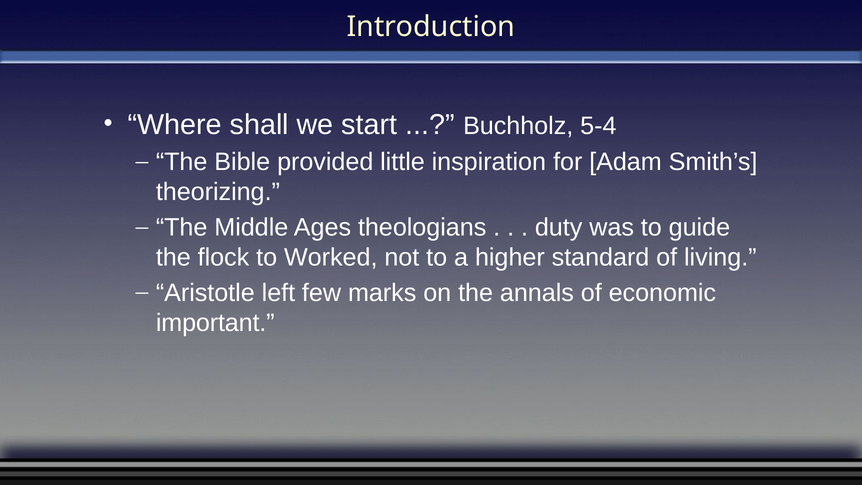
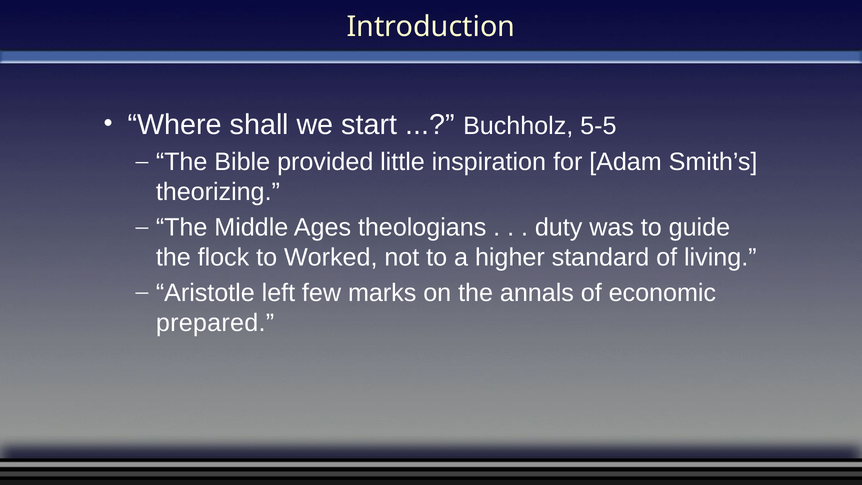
5-4: 5-4 -> 5-5 (598, 126)
important: important -> prepared (215, 323)
